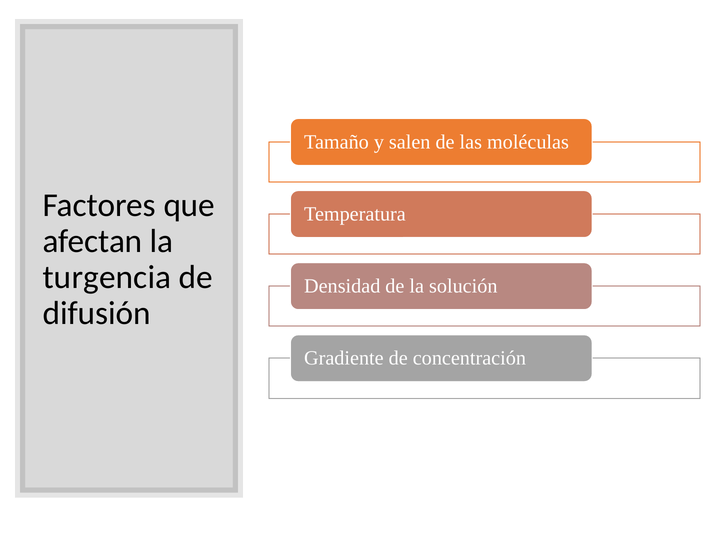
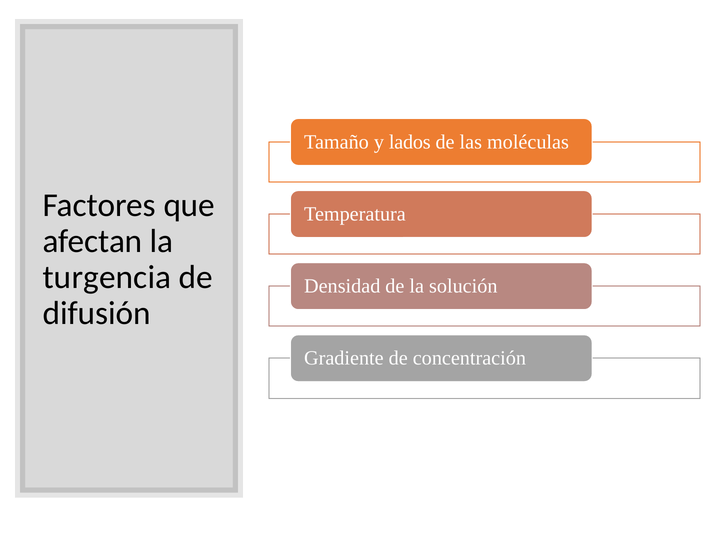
salen: salen -> lados (410, 142)
